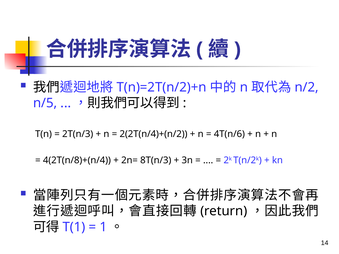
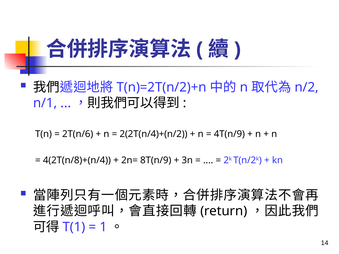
n/5: n/5 -> n/1 (45, 103)
2T(n/3: 2T(n/3 -> 2T(n/6 (78, 134)
4T(n/6: 4T(n/6 -> 4T(n/9 (229, 134)
8T(n/3: 8T(n/3 -> 8T(n/9 (156, 161)
